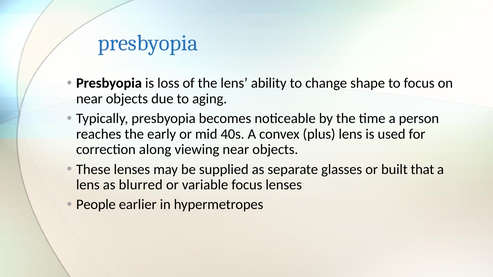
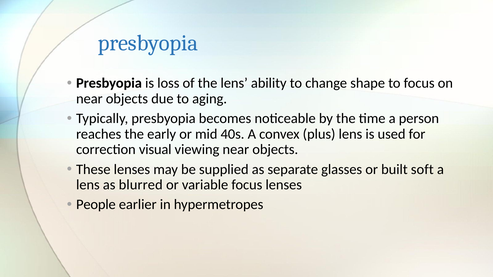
along: along -> visual (155, 150)
that: that -> soft (422, 169)
